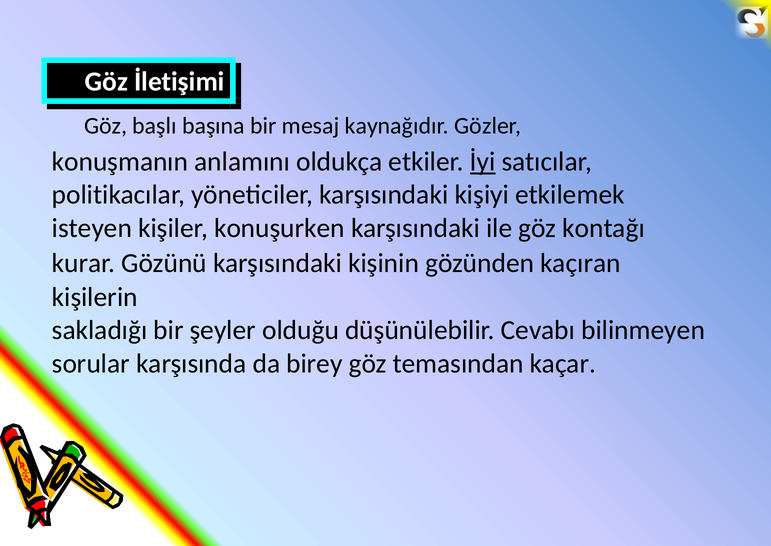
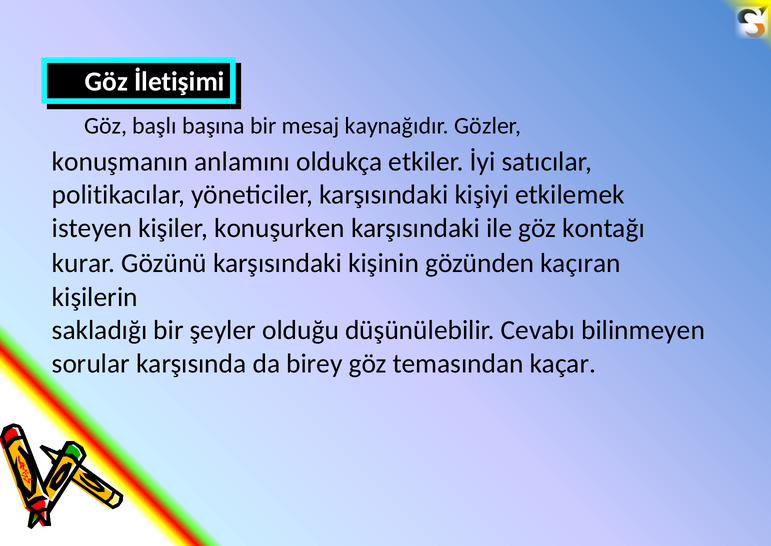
İyi underline: present -> none (483, 162)
